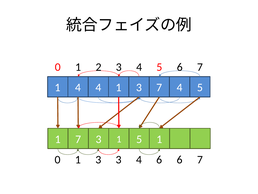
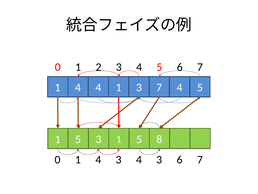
7: 7 -> 5 (78, 139)
5 1: 1 -> 8 (159, 139)
0 1 3: 3 -> 4 (98, 159)
3 4 6: 6 -> 3 (159, 159)
